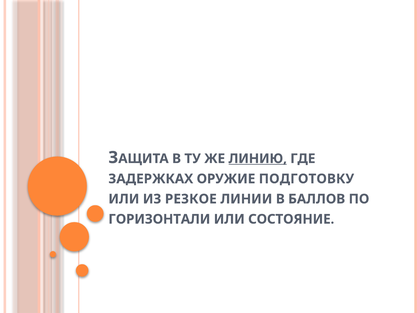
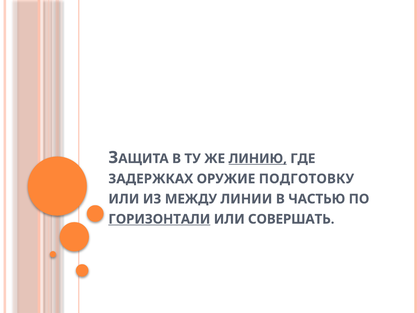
РЕЗКОЕ: РЕЗКОЕ -> МЕЖДУ (191, 199)
БАЛЛОВ: БАЛЛОВ -> ЧАСТЬЮ (317, 199)
ГОРИЗОНТАЛИ underline: none -> present (159, 219)
СОСТОЯНИЕ: СОСТОЯНИЕ -> СОВЕРШАТЬ (291, 219)
